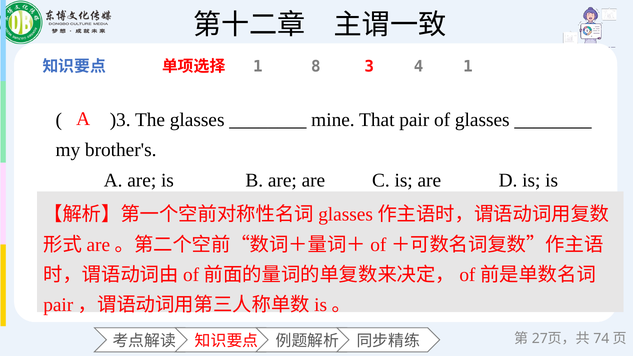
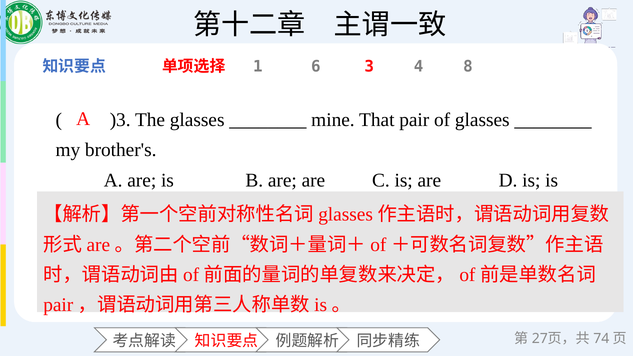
8: 8 -> 6 (316, 66)
4 1: 1 -> 8 (468, 66)
